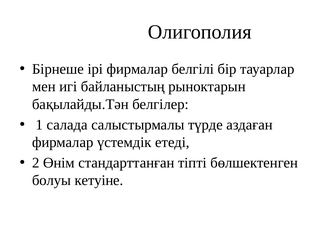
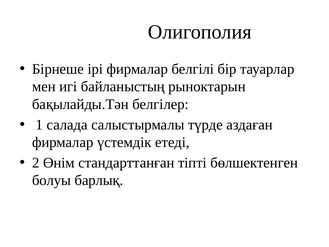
кетуіне: кетуіне -> барлық (99, 180)
